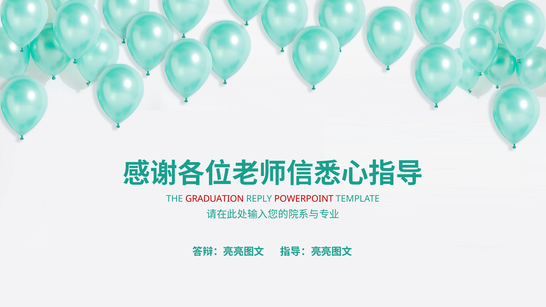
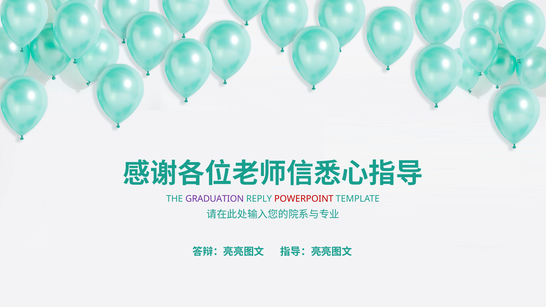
GRADUATION colour: red -> purple (215, 199)
